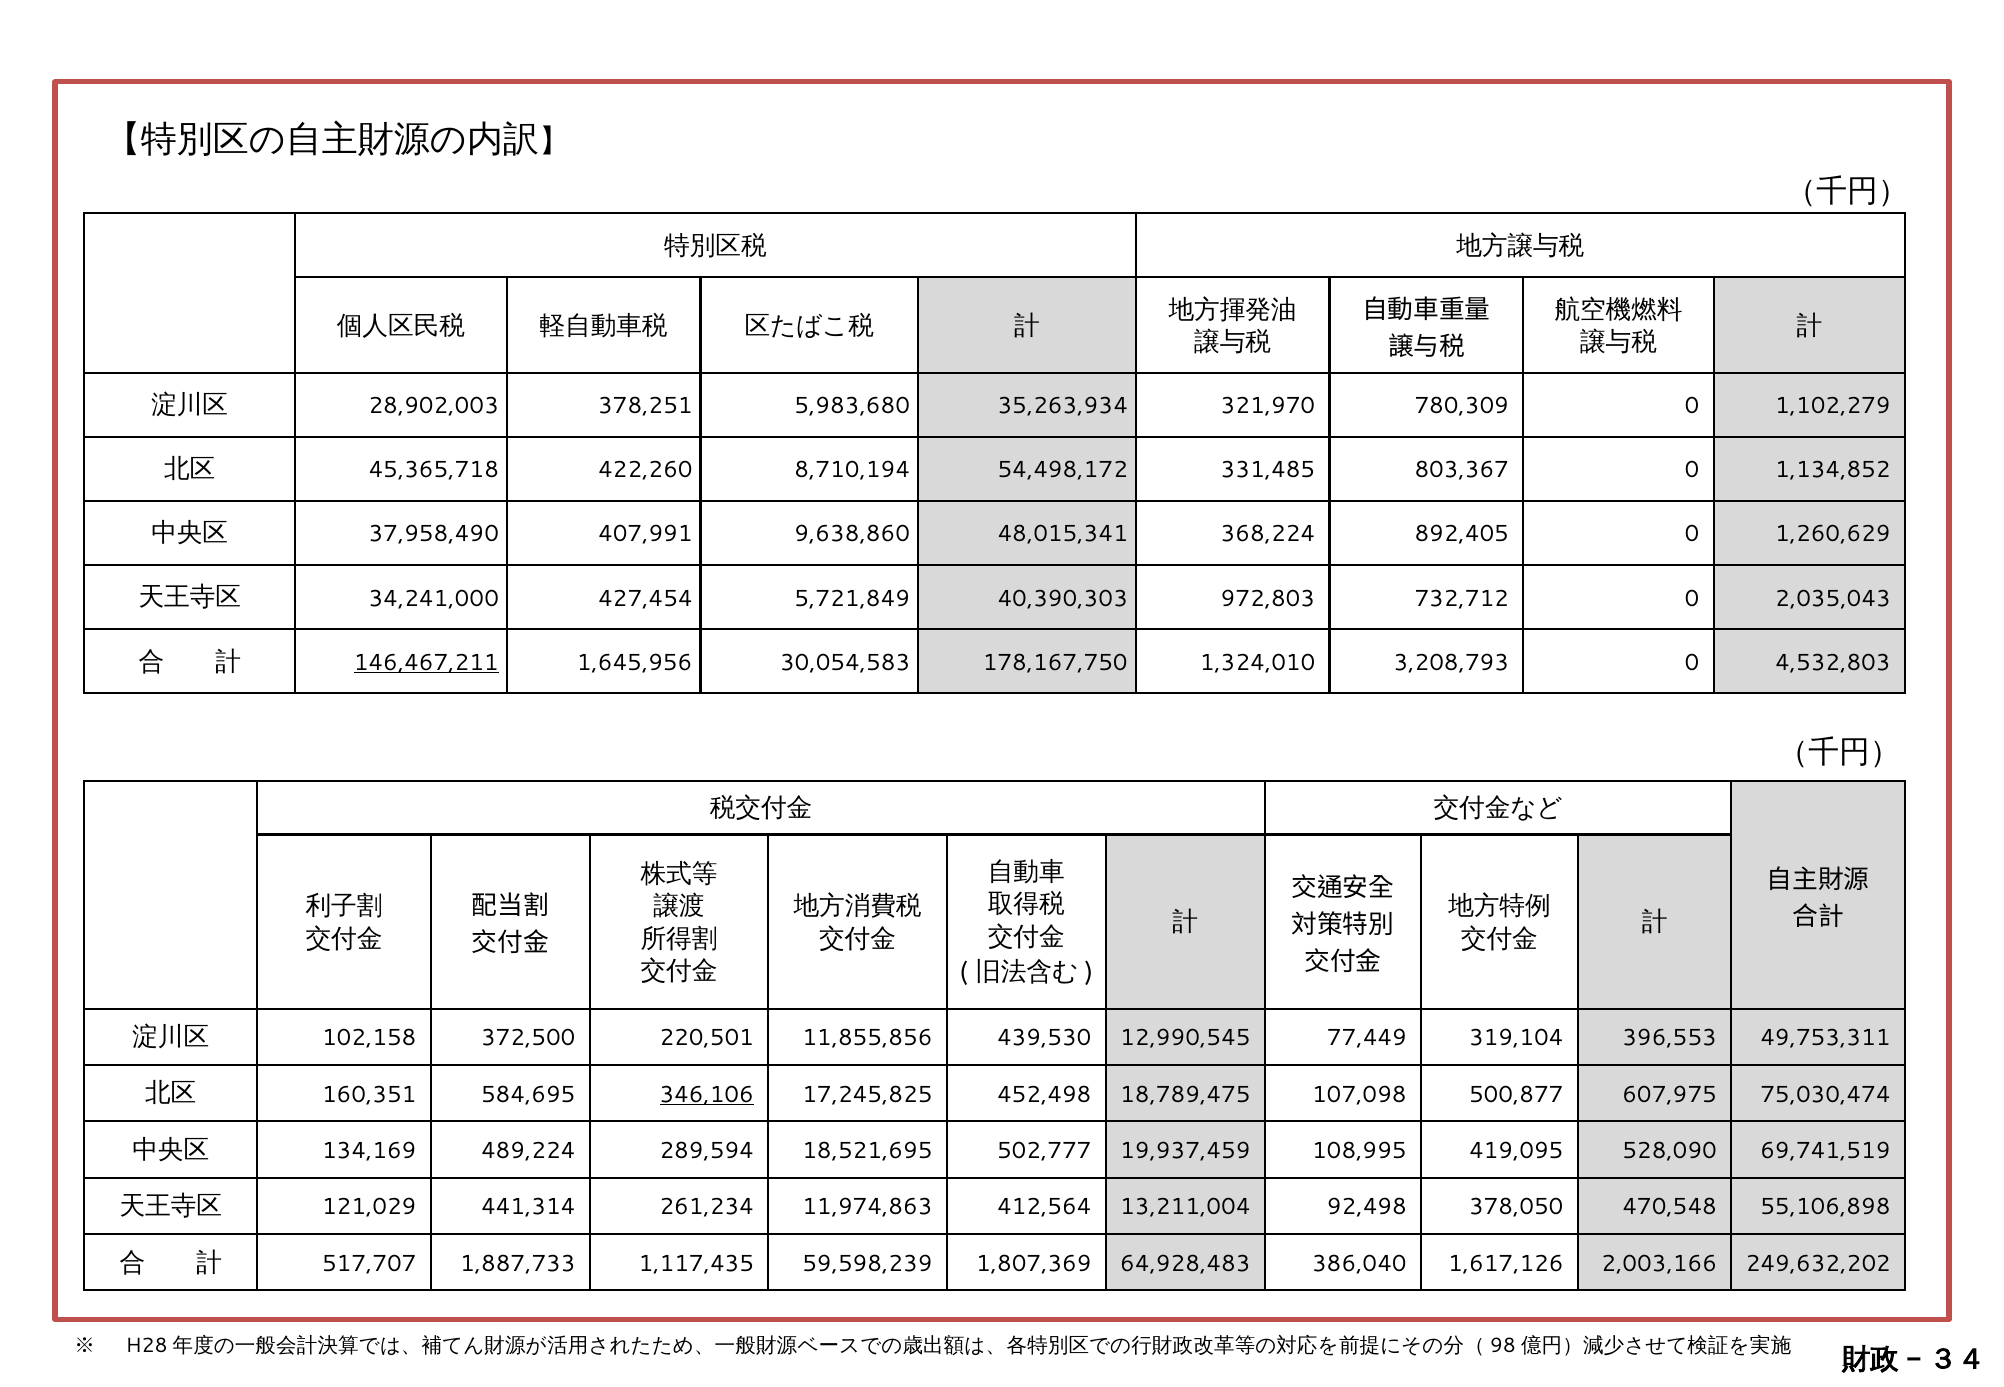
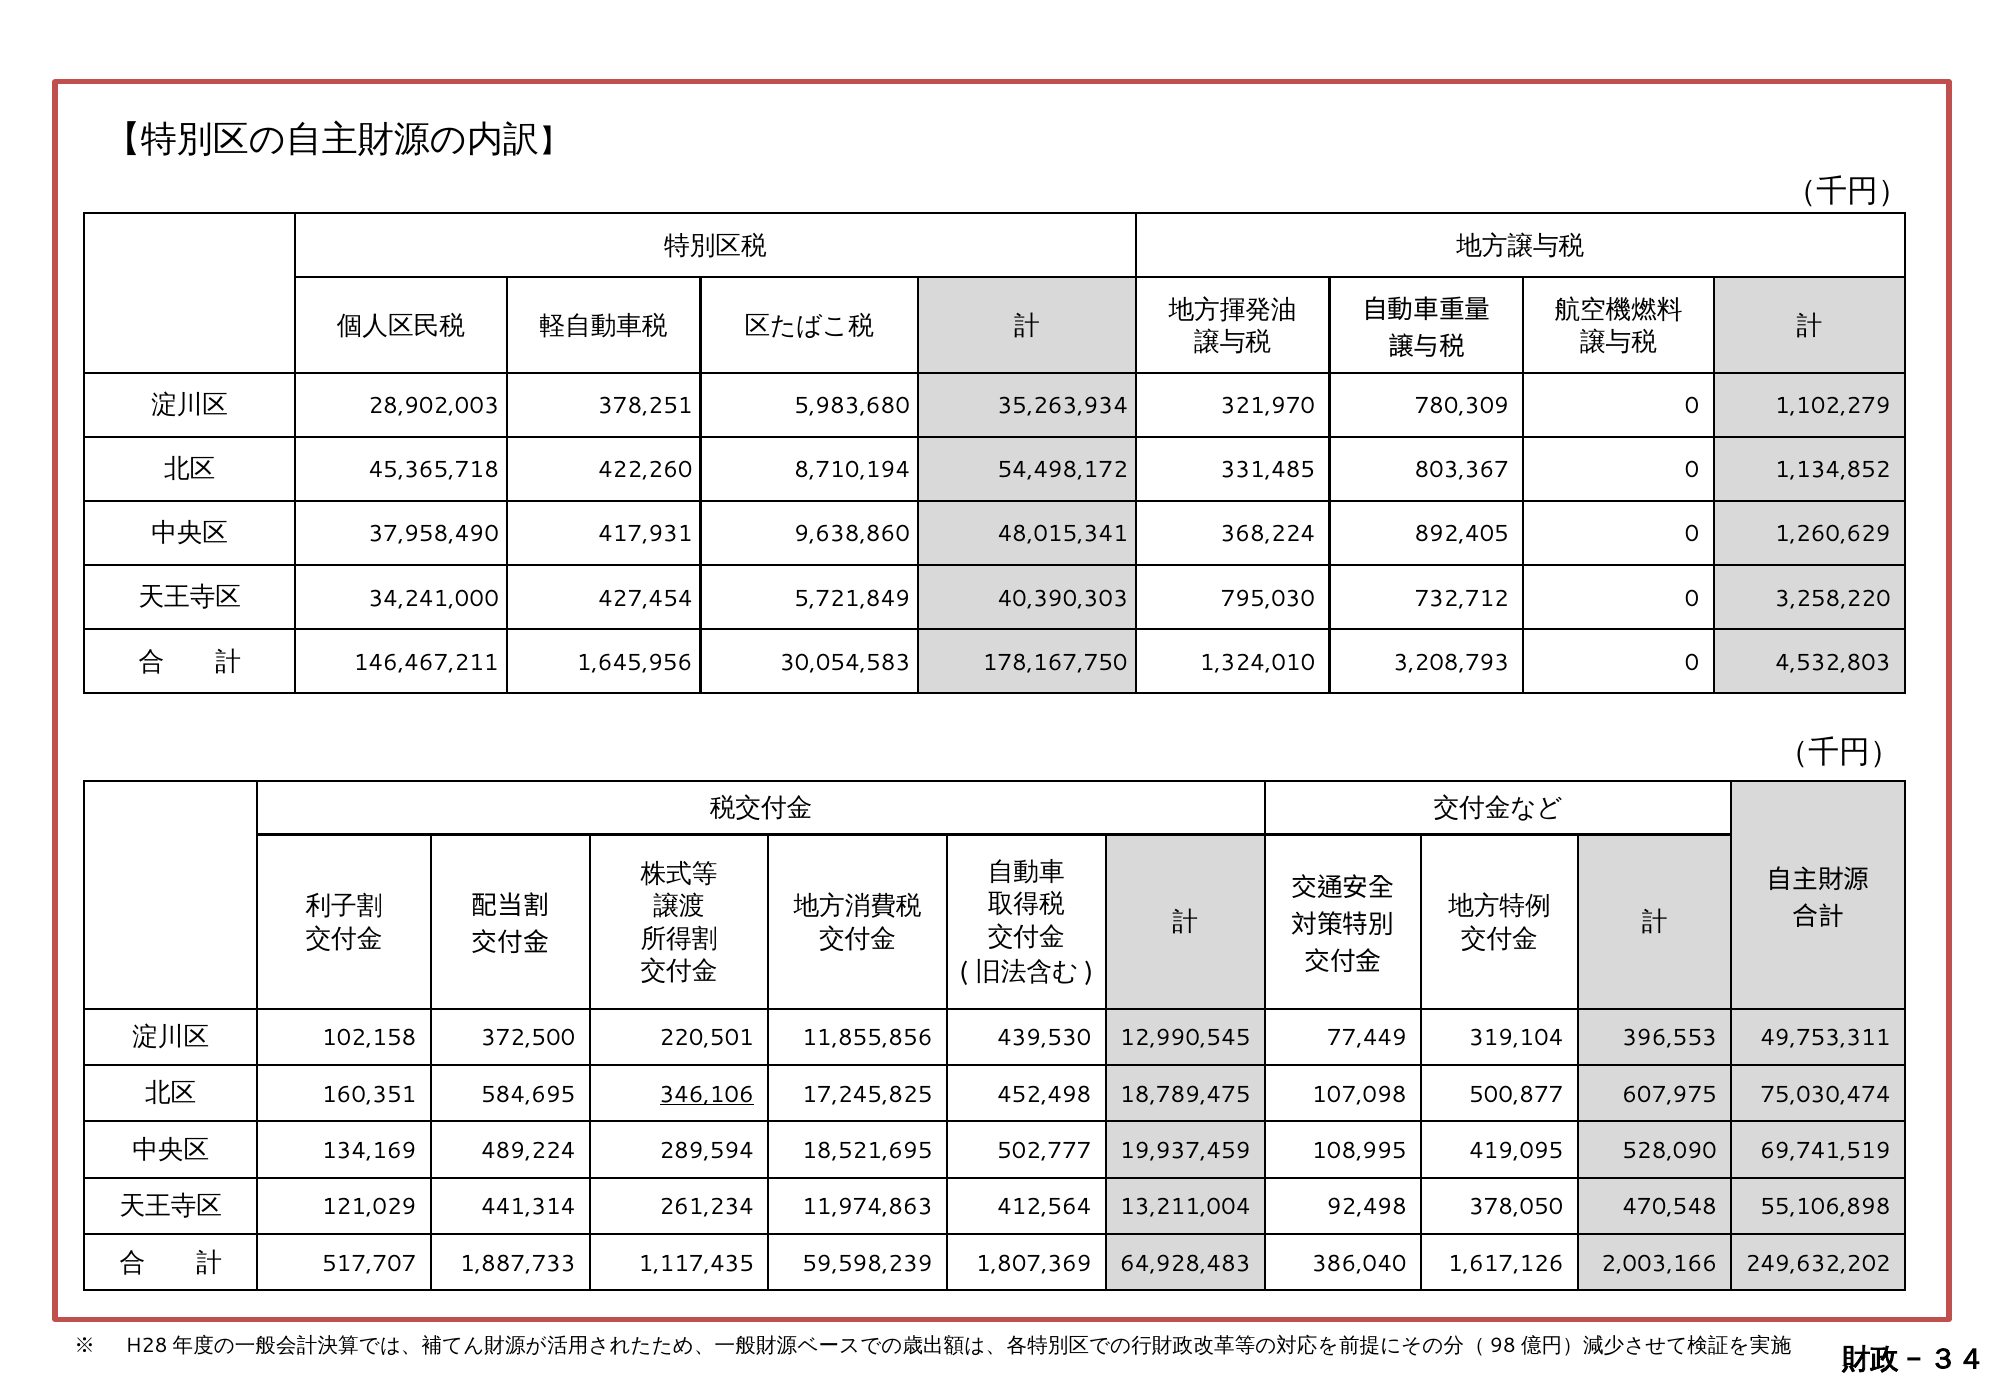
407,991: 407,991 -> 417,931 (645, 534)
972,803: 972,803 -> 795,030 (1268, 599)
2,035,043: 2,035,043 -> 3,258,220 (1833, 599)
146,467,211 underline: present -> none (426, 663)
